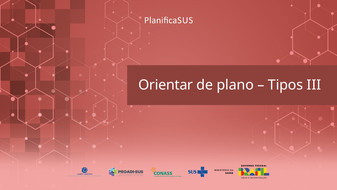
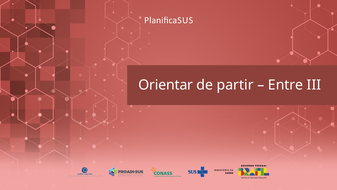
plano: plano -> partir (235, 85)
Tipos: Tipos -> Entre (286, 85)
